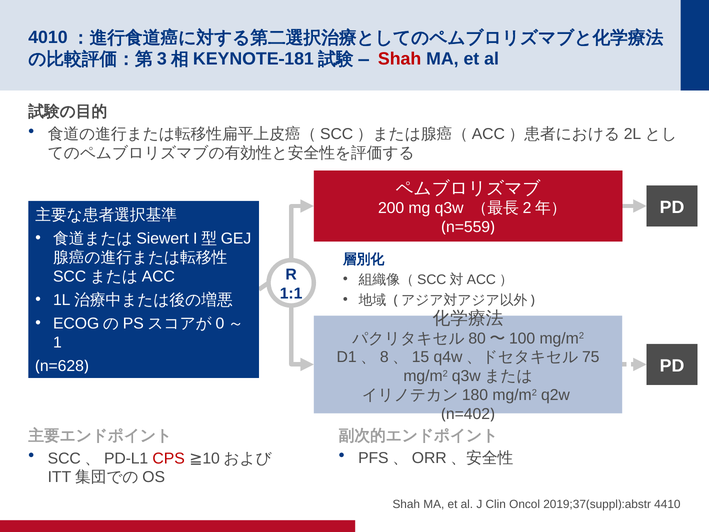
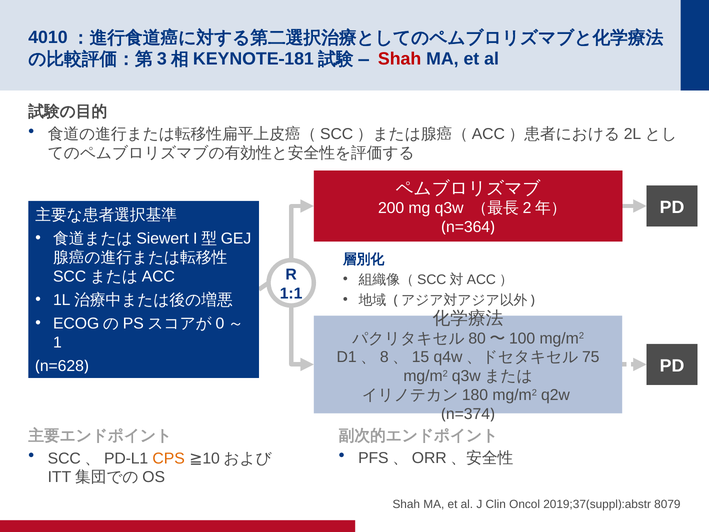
n=559: n=559 -> n=364 (468, 227)
n=402: n=402 -> n=374 (468, 414)
CPS colour: red -> orange (169, 458)
4410: 4410 -> 8079 (667, 504)
